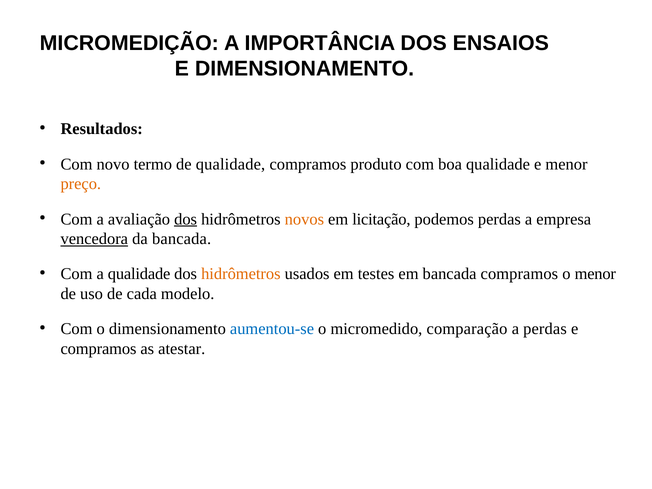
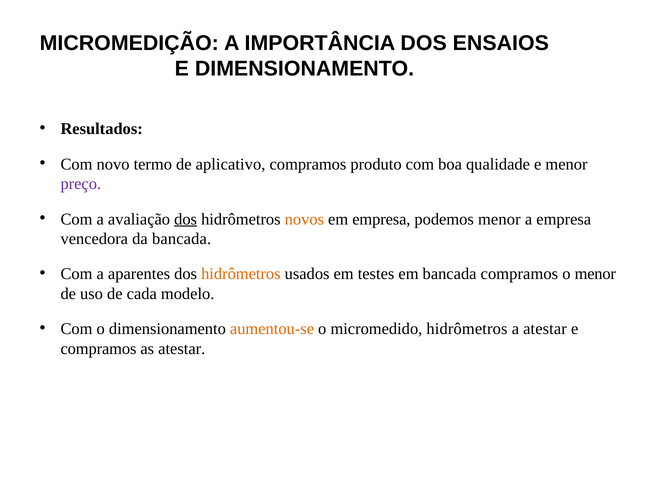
de qualidade: qualidade -> aplicativo (231, 164)
preço colour: orange -> purple (81, 184)
em licitação: licitação -> empresa (381, 219)
podemos perdas: perdas -> menor (499, 219)
vencedora underline: present -> none (94, 239)
a qualidade: qualidade -> aparentes (139, 274)
aumentou-se colour: blue -> orange (272, 329)
micromedido comparação: comparação -> hidrômetros (467, 329)
a perdas: perdas -> atestar (545, 329)
